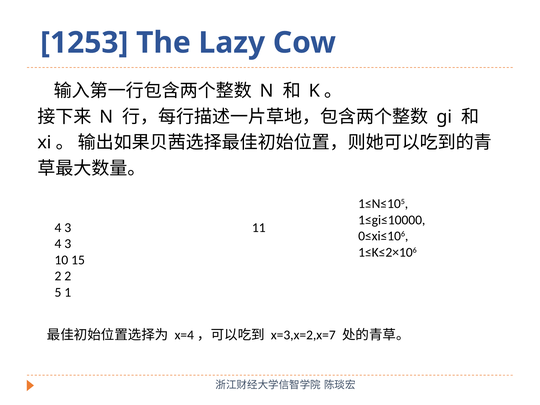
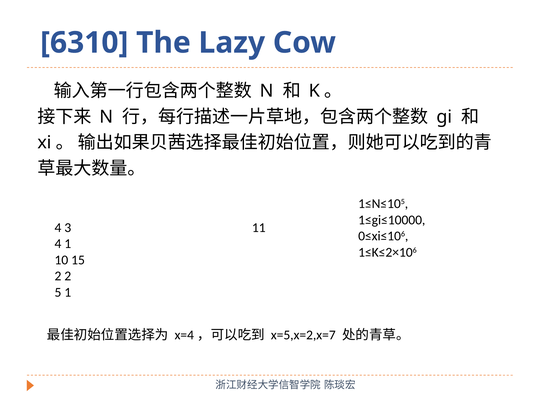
1253: 1253 -> 6310 (84, 43)
3: 3 -> 1 (68, 244)
x=3,x=2,x=7: x=3,x=2,x=7 -> x=5,x=2,x=7 (303, 335)
